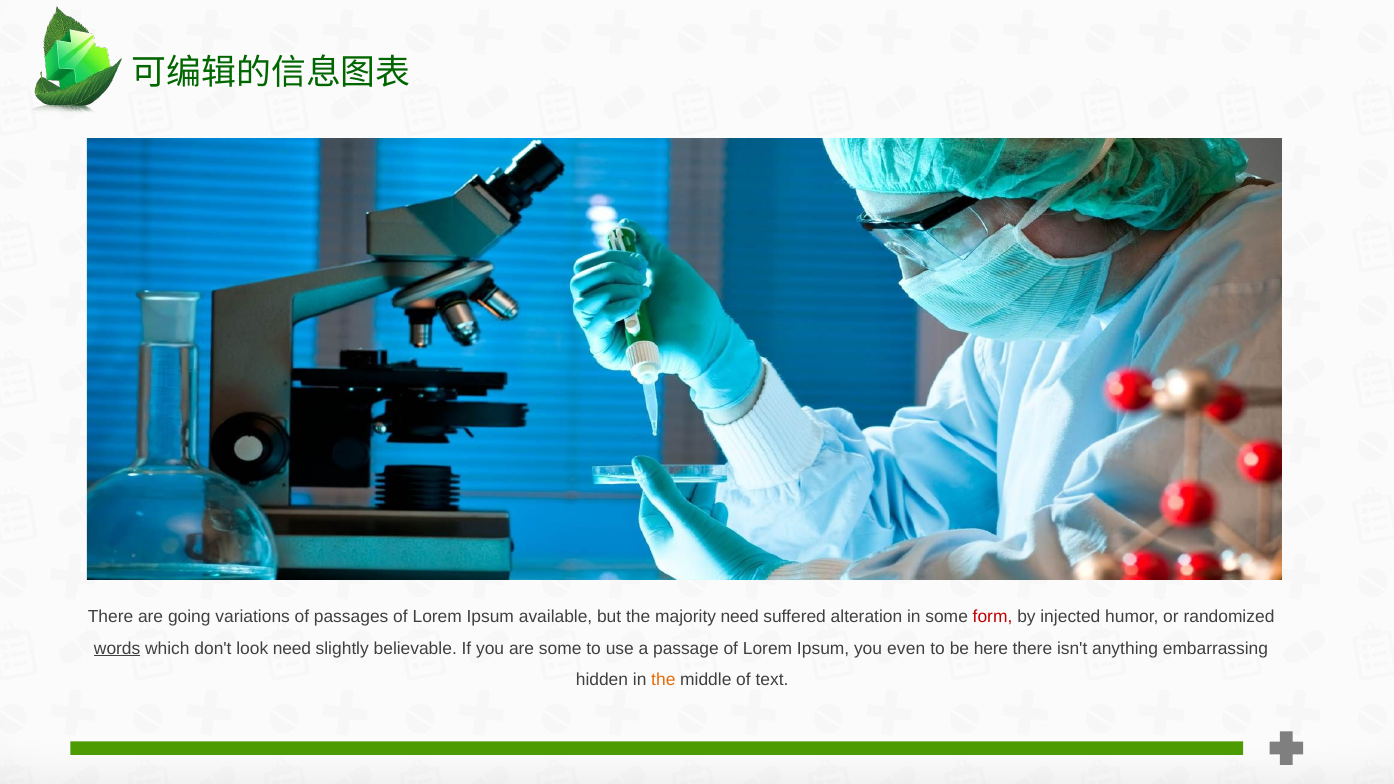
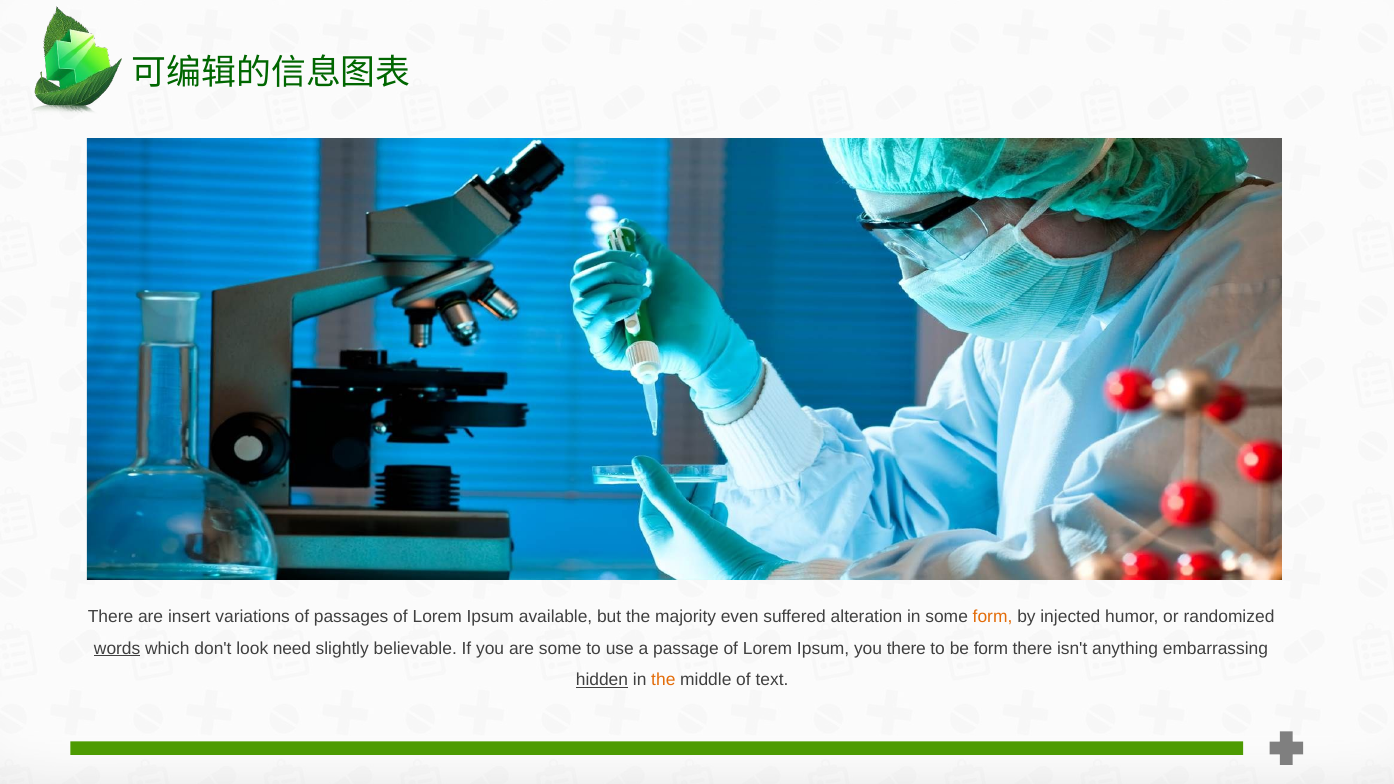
going: going -> insert (189, 617)
majority need: need -> even (740, 617)
form colour: red -> orange (993, 617)
you even: even -> there (906, 648)
be here: here -> form (991, 648)
hidden underline: none -> present (602, 680)
